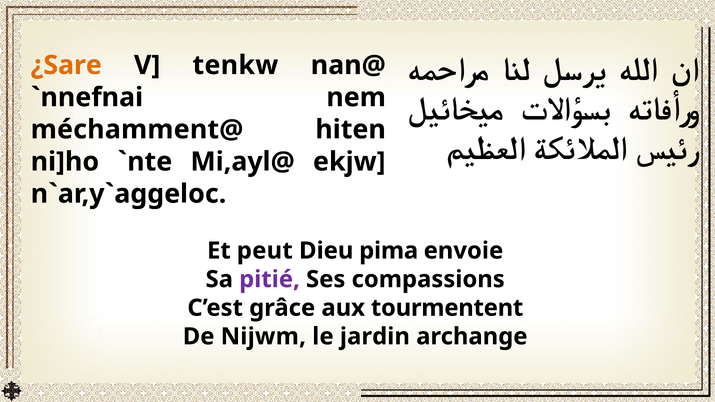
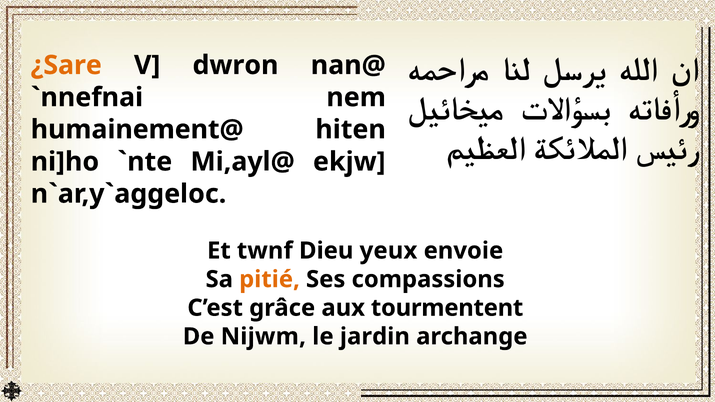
tenkw: tenkw -> dwron (236, 65)
méchamment@: méchamment@ -> humainement@ (137, 130)
peut: peut -> twnf (265, 251)
pima: pima -> yeux (388, 251)
pitié colour: purple -> orange (269, 279)
